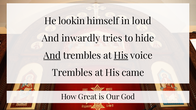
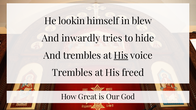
loud: loud -> blew (142, 21)
And underline: present -> none (52, 56)
came: came -> freed (133, 73)
